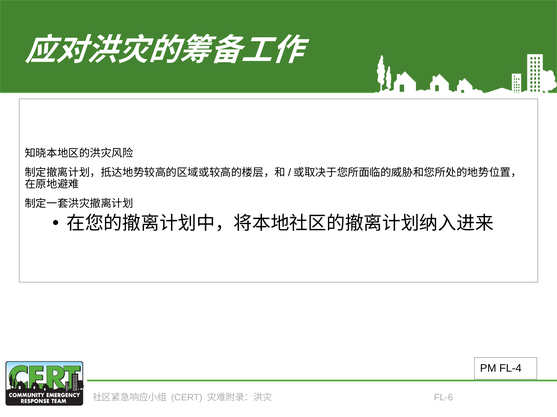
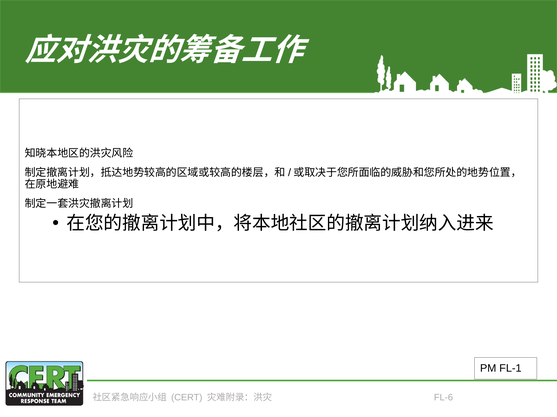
FL-4: FL-4 -> FL-1 (510, 369)
